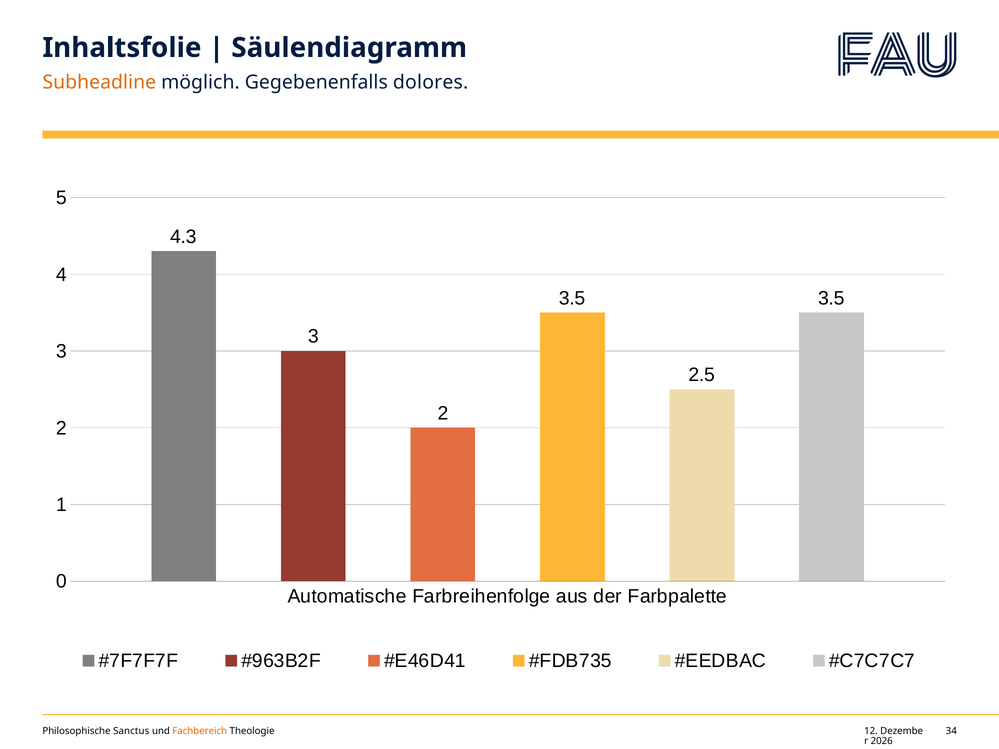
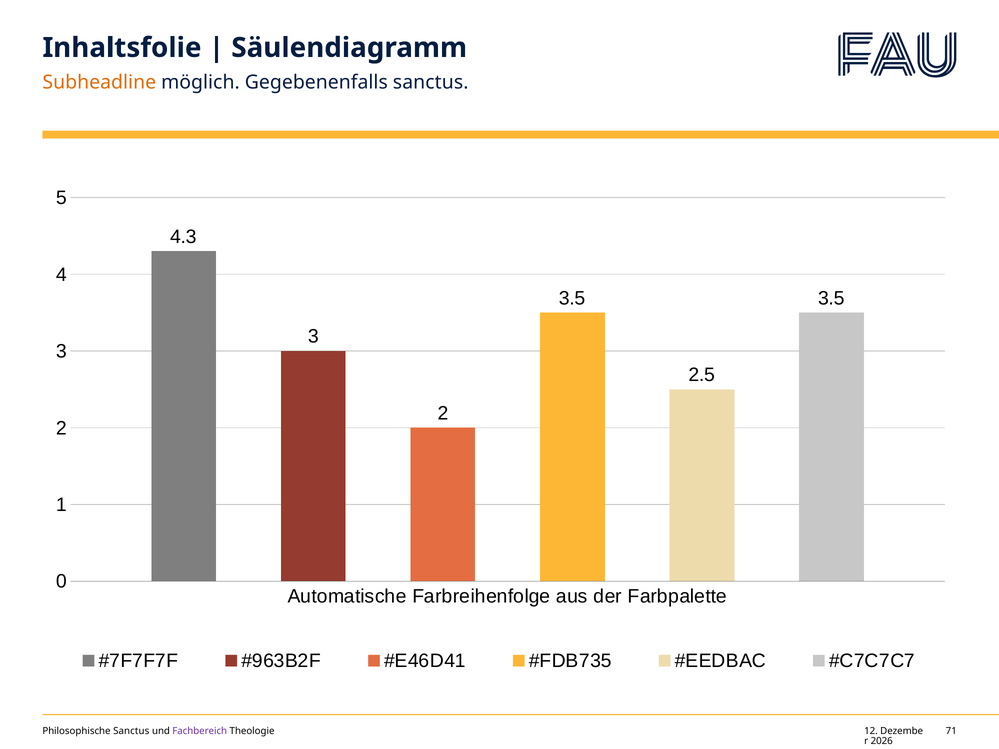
Gegebenenfalls dolores: dolores -> sanctus (431, 82)
Fachbereich colour: orange -> purple (200, 731)
34: 34 -> 71 (951, 731)
